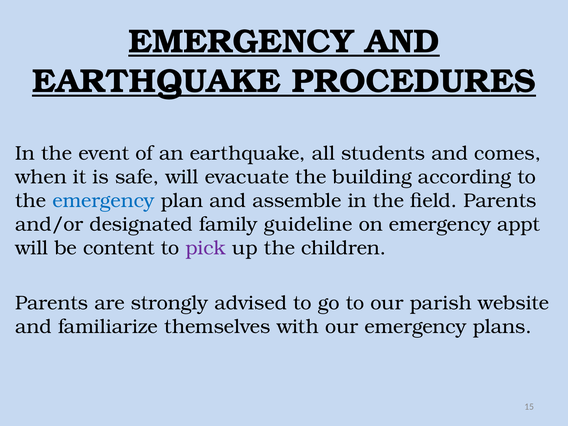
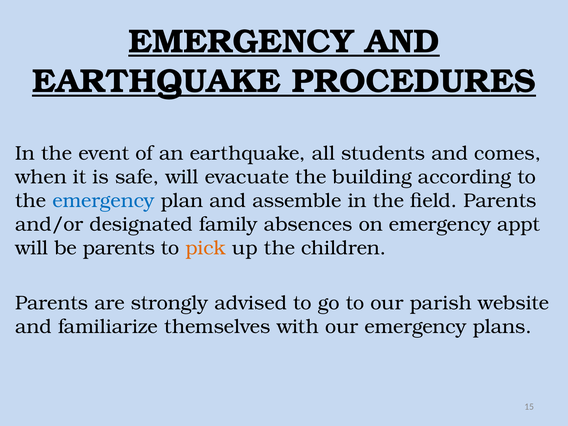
guideline: guideline -> absences (308, 224)
be content: content -> parents (119, 248)
pick colour: purple -> orange (206, 248)
